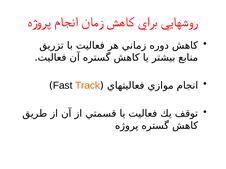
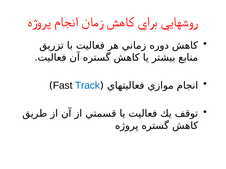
Track colour: orange -> blue (87, 86)
